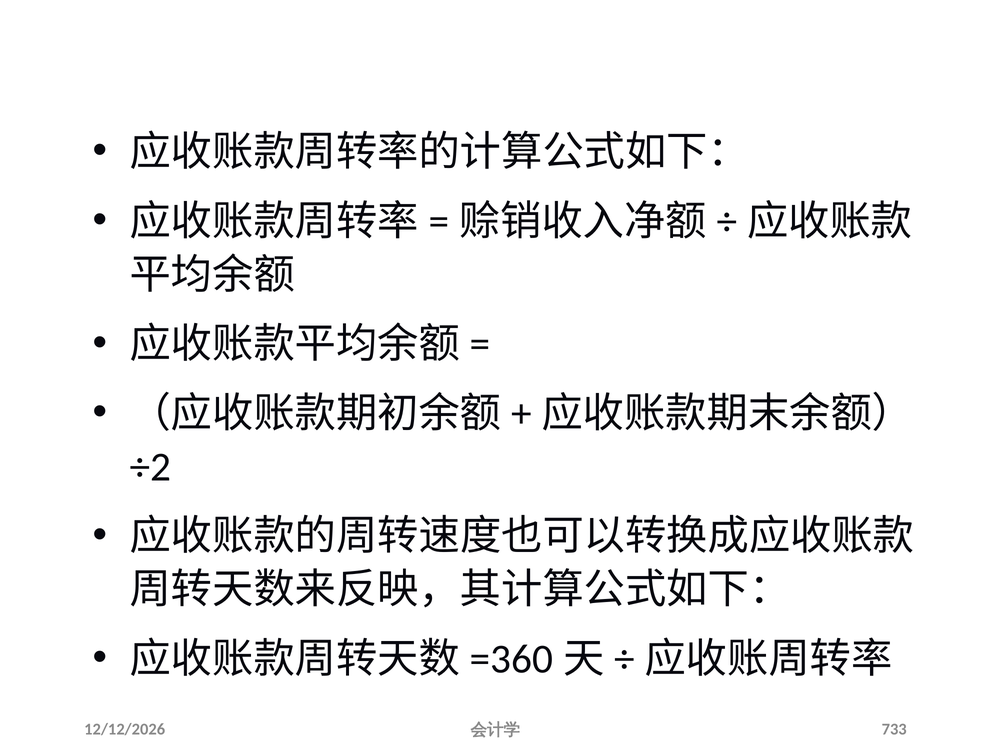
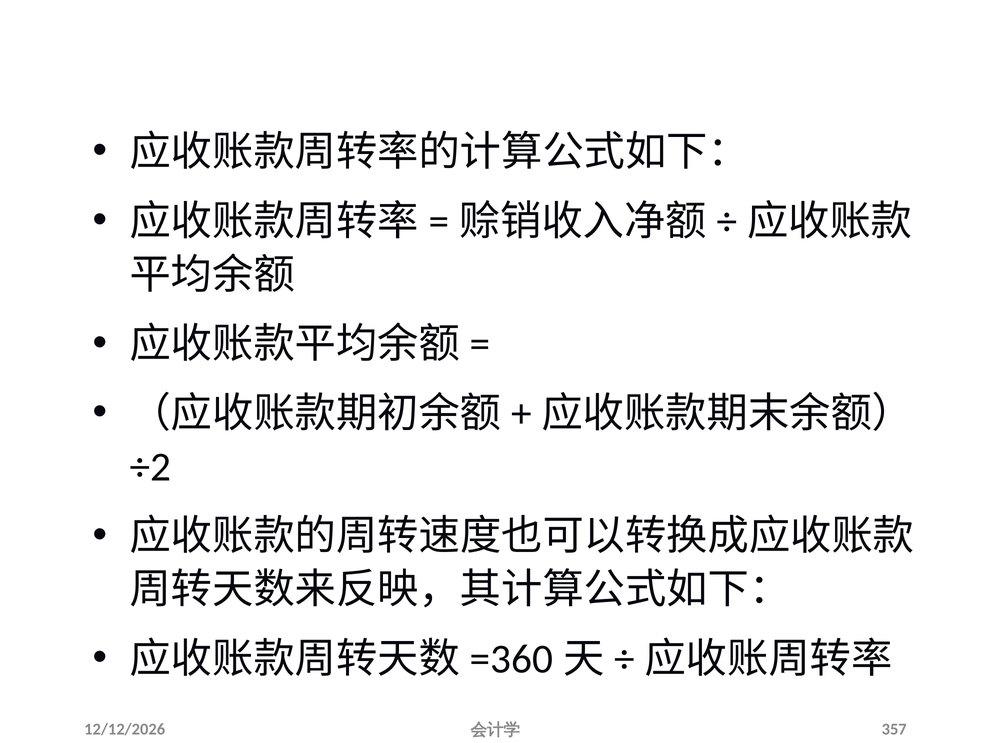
733: 733 -> 357 (894, 730)
